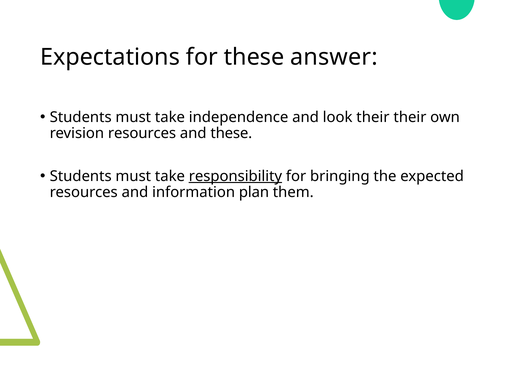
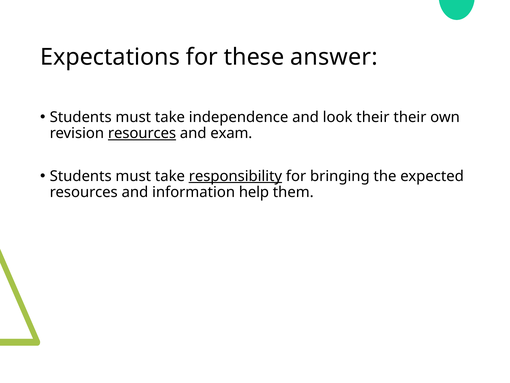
resources underline: none -> present (142, 133)
and these: these -> exam (231, 133)
plan: plan -> help (254, 192)
